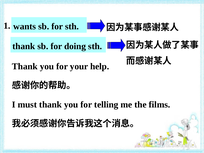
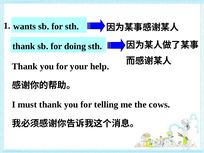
films: films -> cows (159, 105)
